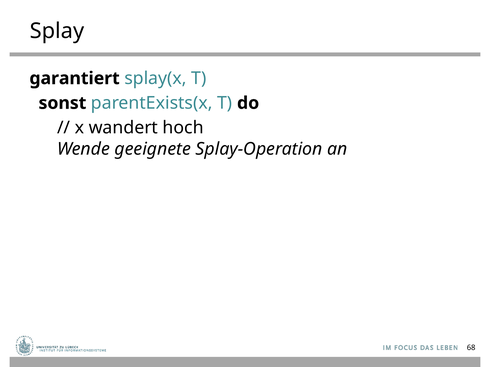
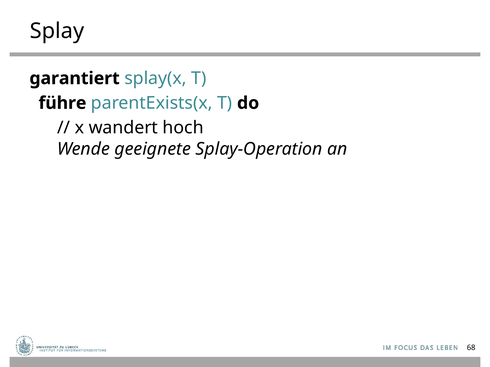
sonst: sonst -> führe (62, 103)
